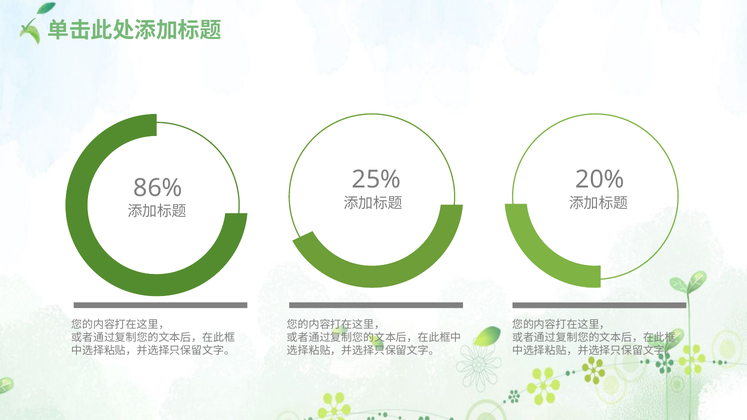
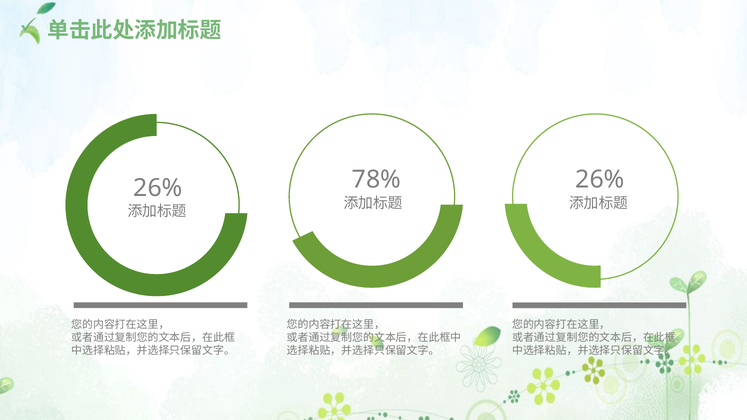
25%: 25% -> 78% (377, 180)
20%: 20% -> 26% (600, 180)
86%: 86% -> 26% (158, 188)
